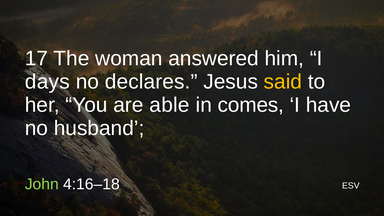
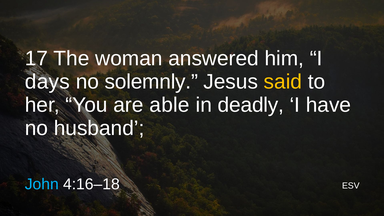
declares: declares -> solemnly (151, 82)
comes: comes -> deadly (251, 105)
John colour: light green -> light blue (42, 184)
